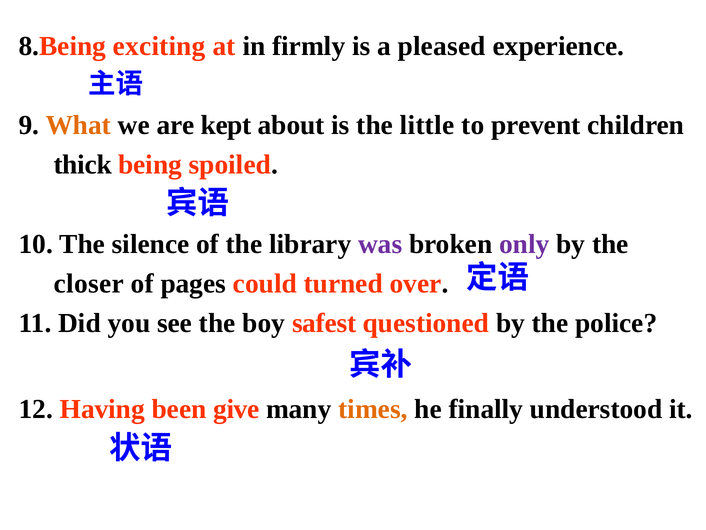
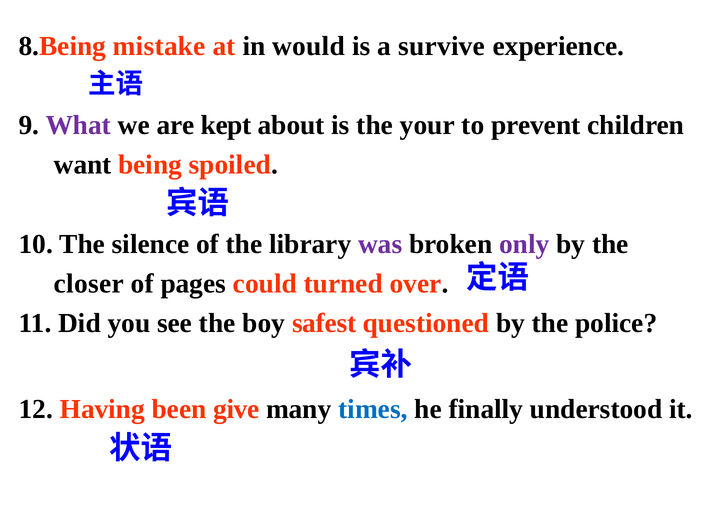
exciting: exciting -> mistake (159, 46)
firmly: firmly -> would (309, 46)
pleased: pleased -> survive (442, 46)
What colour: orange -> purple (78, 125)
little: little -> your (427, 125)
thick: thick -> want (83, 165)
times colour: orange -> blue (373, 409)
